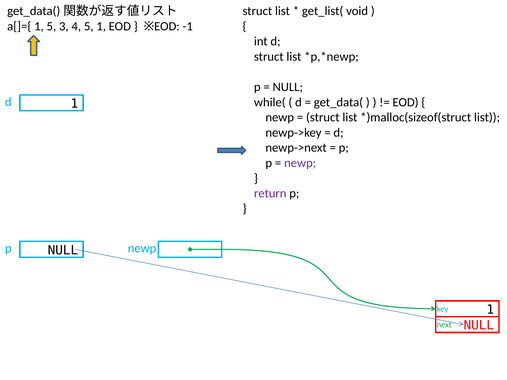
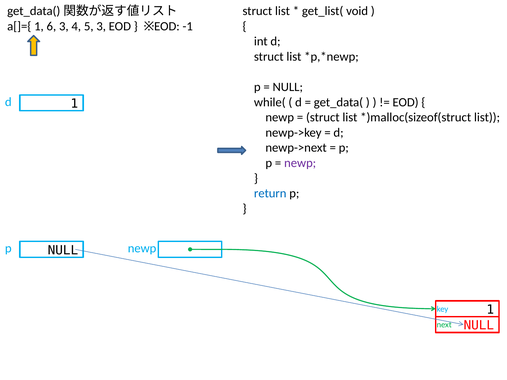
1 5: 5 -> 6 (51, 26)
5 1: 1 -> 3 (101, 26)
return colour: purple -> blue (270, 193)
